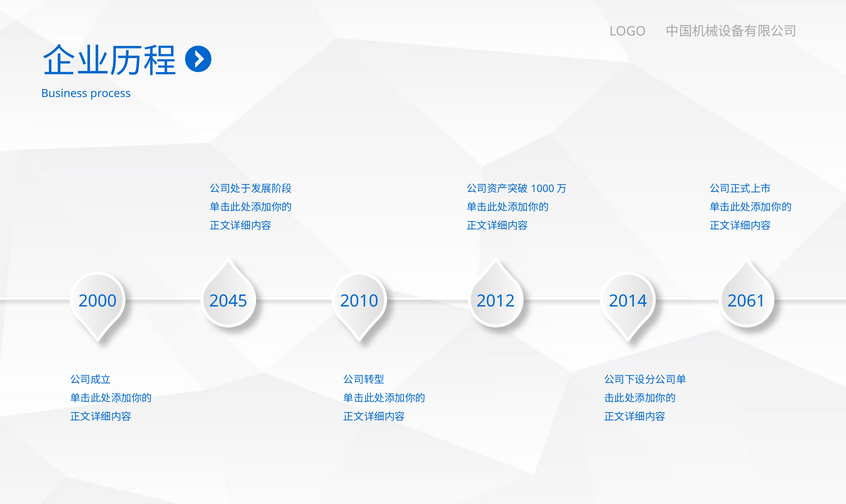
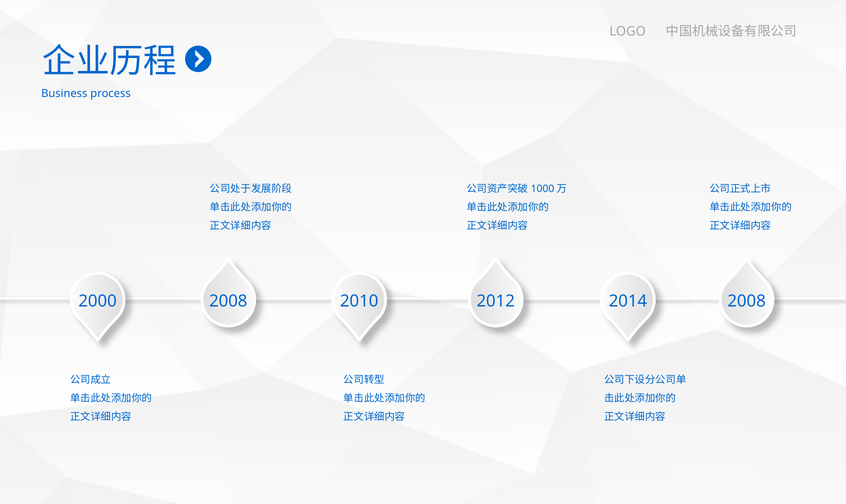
2045: 2045 -> 2008 (228, 301)
2012 2061: 2061 -> 2008 (747, 301)
